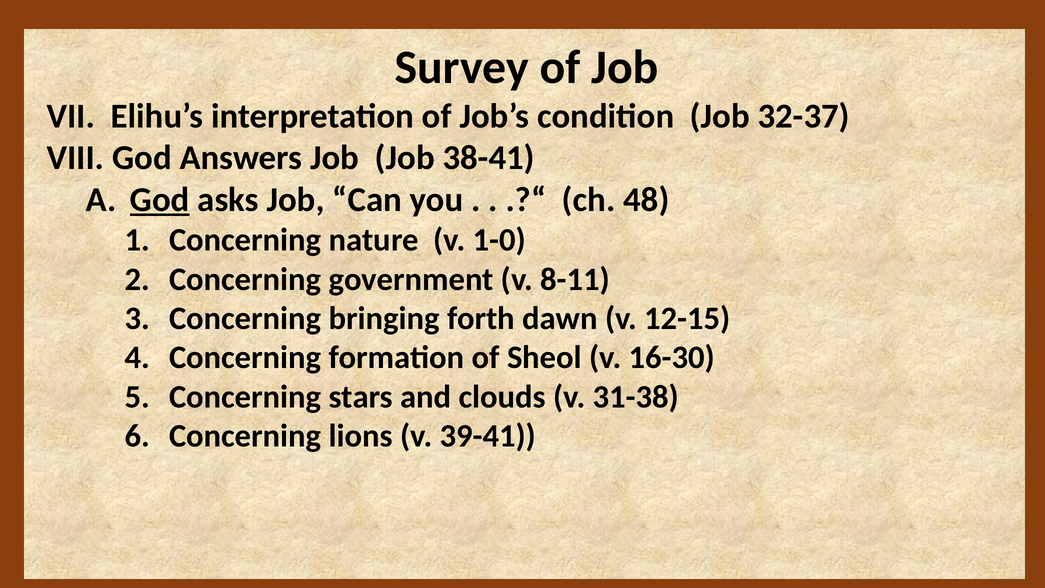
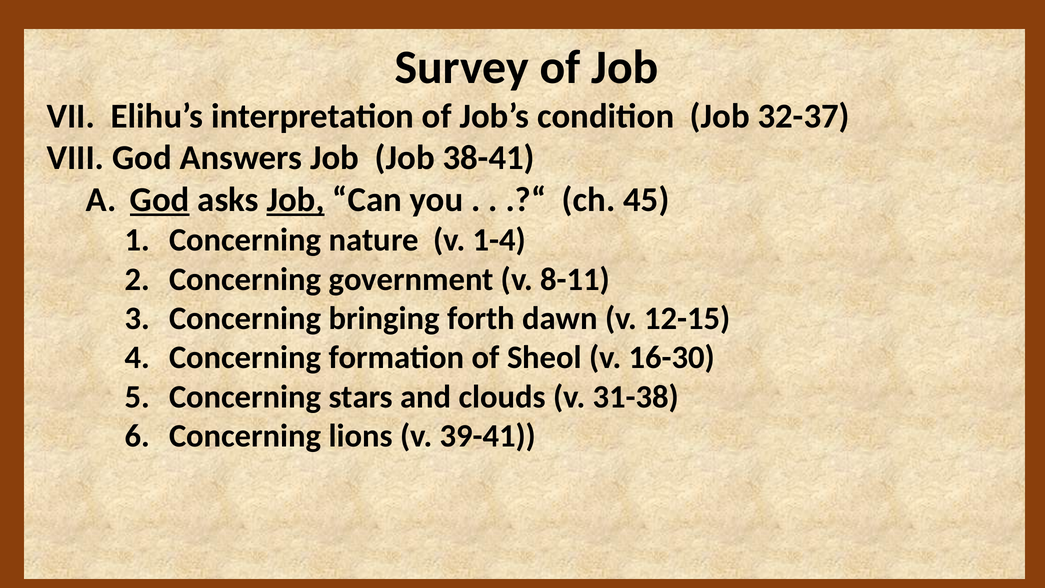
Job underline: none -> present (296, 200)
48: 48 -> 45 (646, 200)
1-0: 1-0 -> 1-4 (499, 240)
